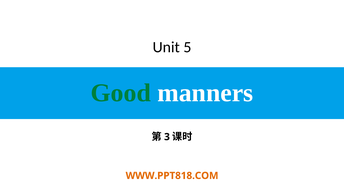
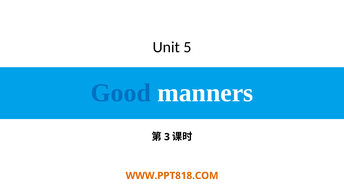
Good colour: green -> blue (121, 93)
